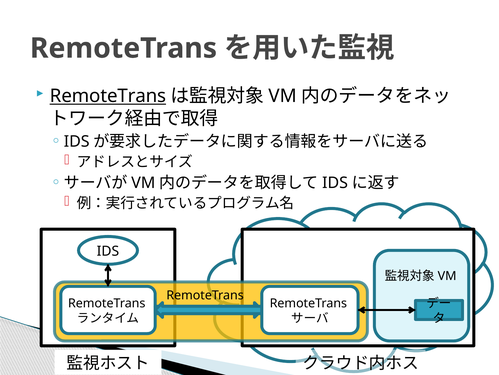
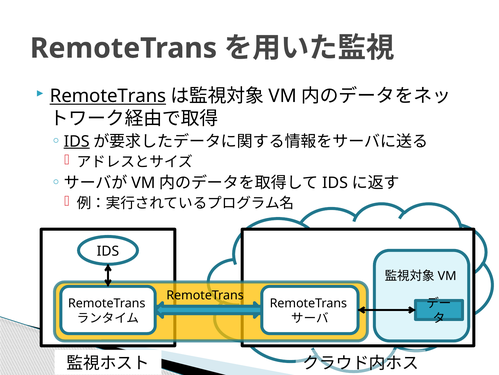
IDS underline: none -> present (77, 141)
